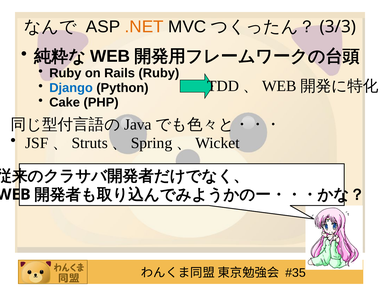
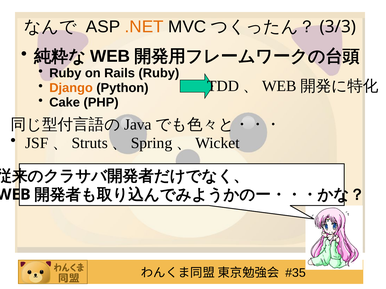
Django colour: blue -> orange (71, 88)
